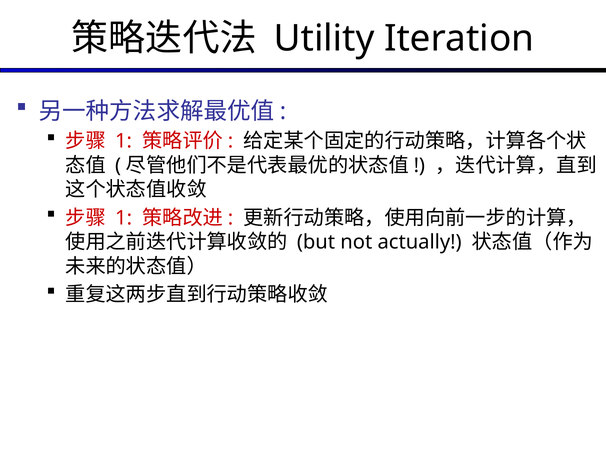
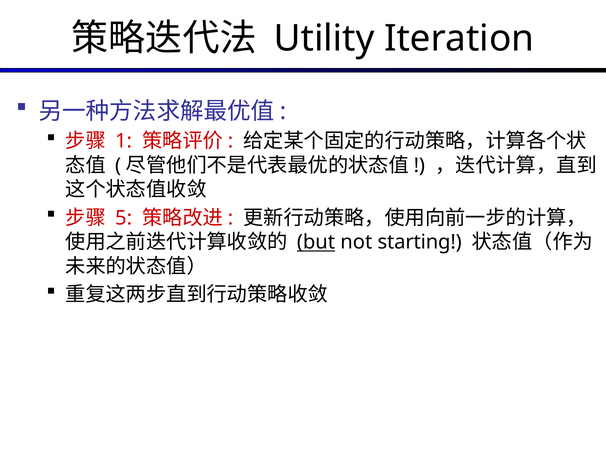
1: 1 -> 5 (124, 218)
but underline: none -> present (316, 242)
actually: actually -> starting (420, 242)
